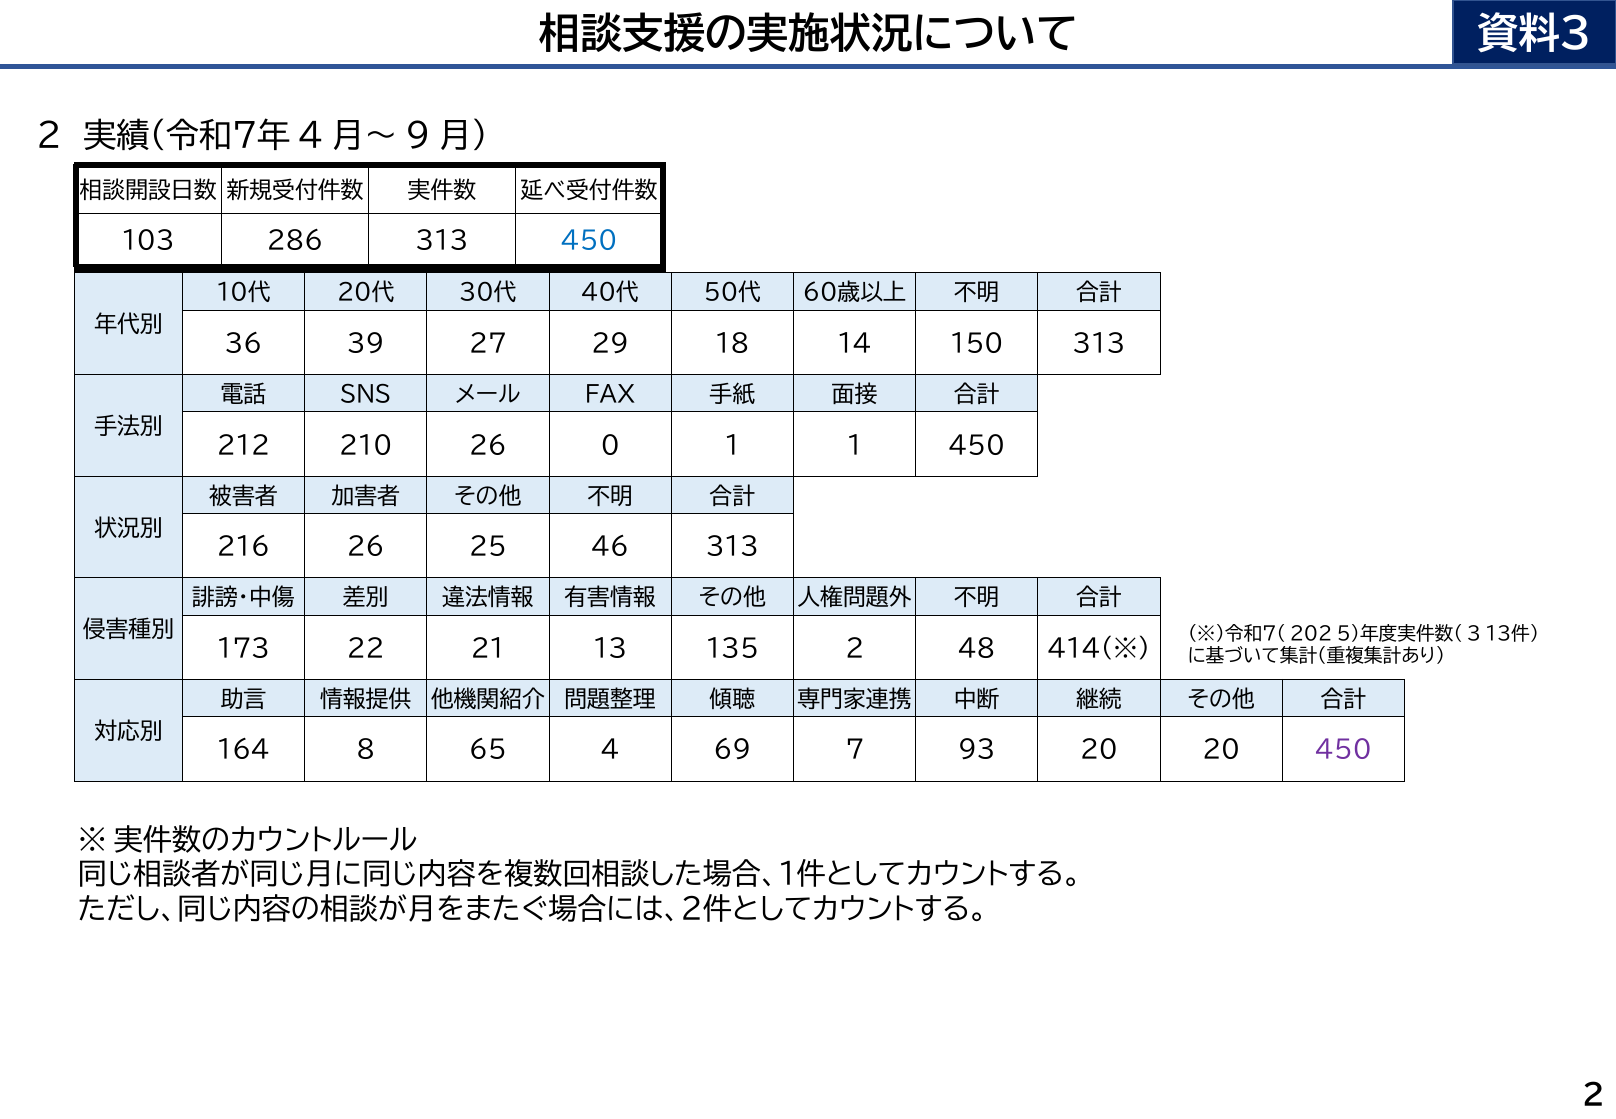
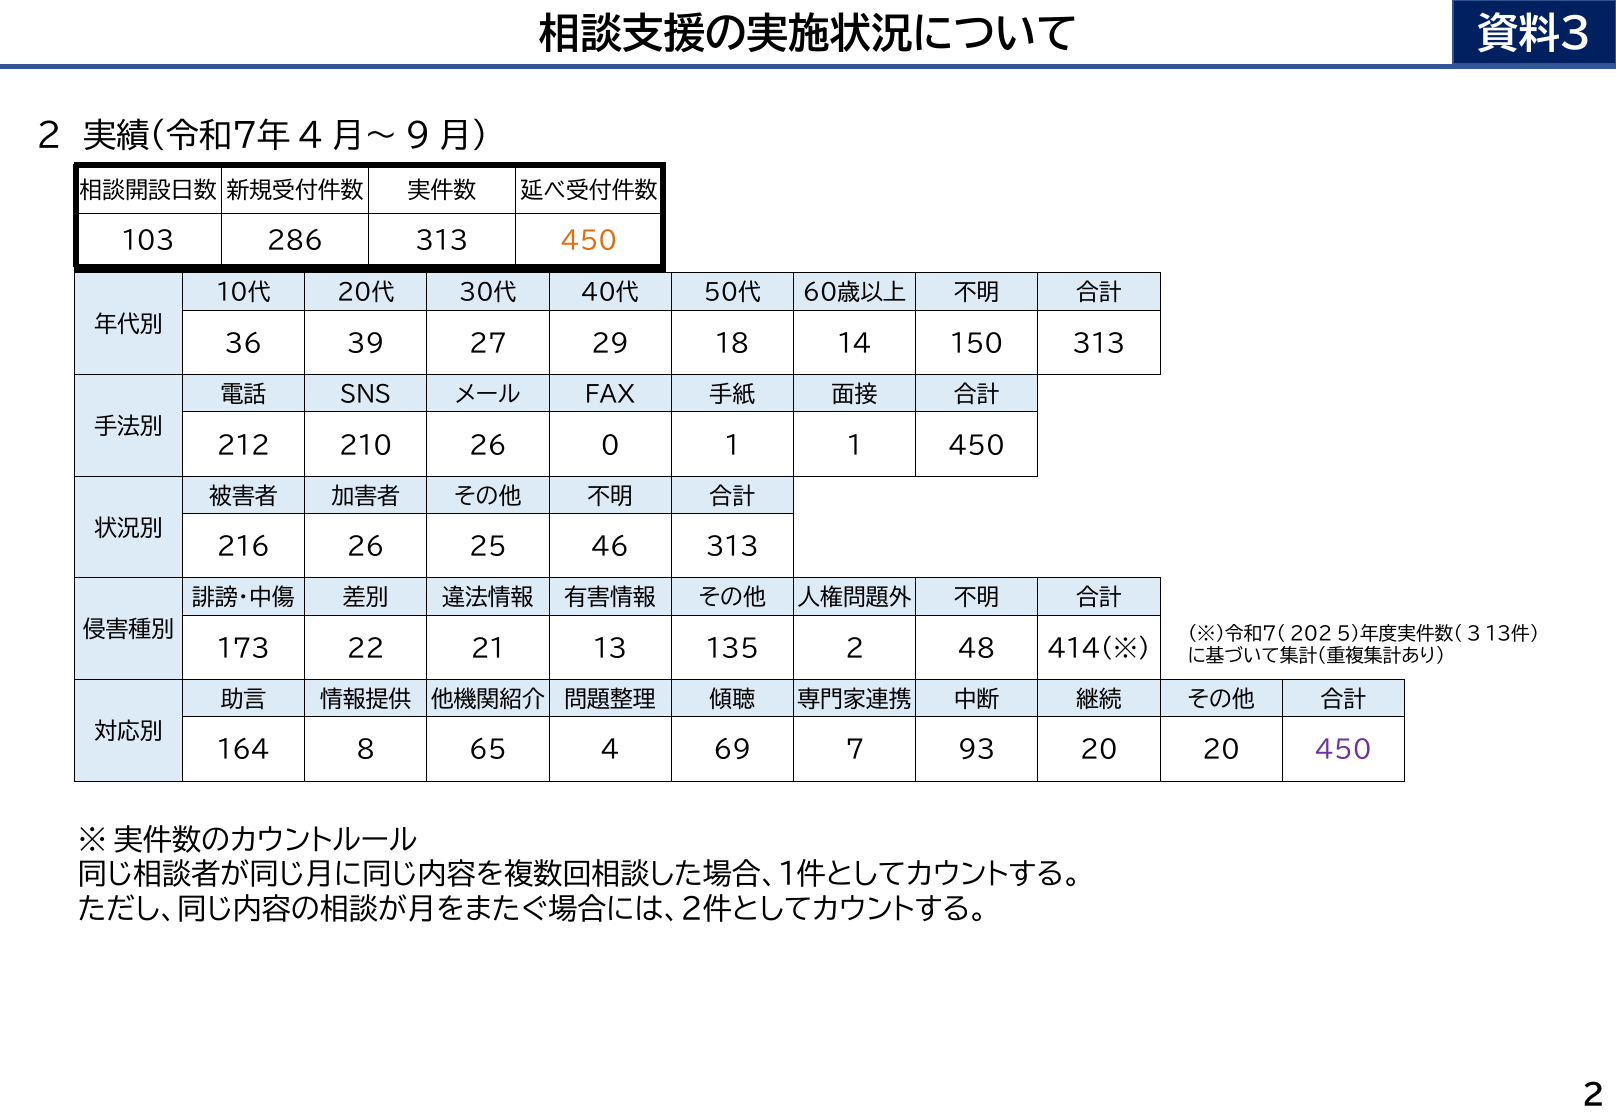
４５０ colour: blue -> orange (589, 242)
